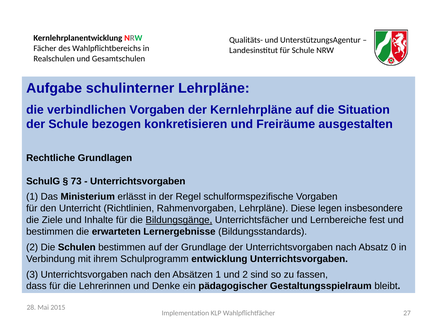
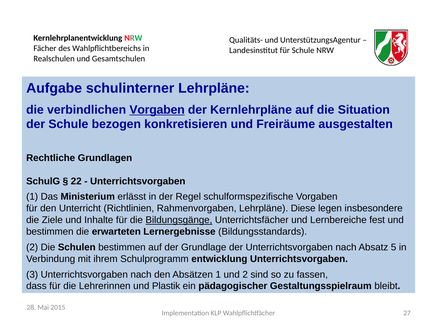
Vorgaben underline: none -> present (157, 110)
73: 73 -> 22 (76, 181)
0: 0 -> 5 (394, 247)
Denke: Denke -> Plastik (166, 286)
